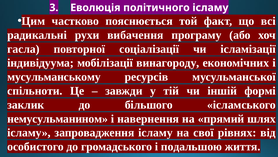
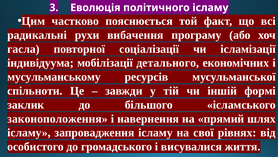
винагороду: винагороду -> детального (168, 63)
немусульманином: немусульманином -> законоположення (57, 118)
подальшою: подальшою -> висувалися (191, 146)
